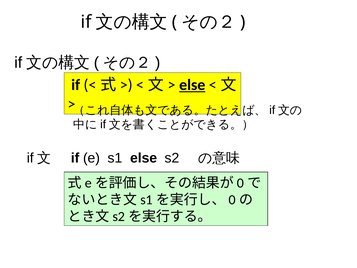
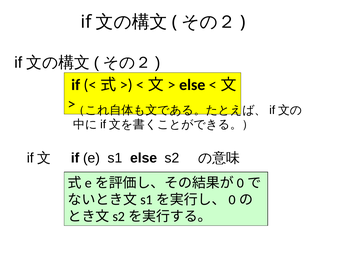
else underline: present -> none (192, 85)
